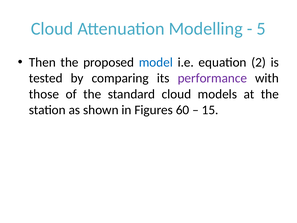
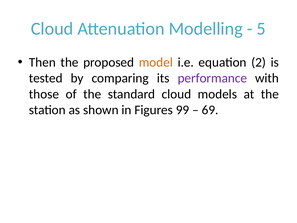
model colour: blue -> orange (156, 62)
60: 60 -> 99 (183, 110)
15: 15 -> 69 (210, 110)
